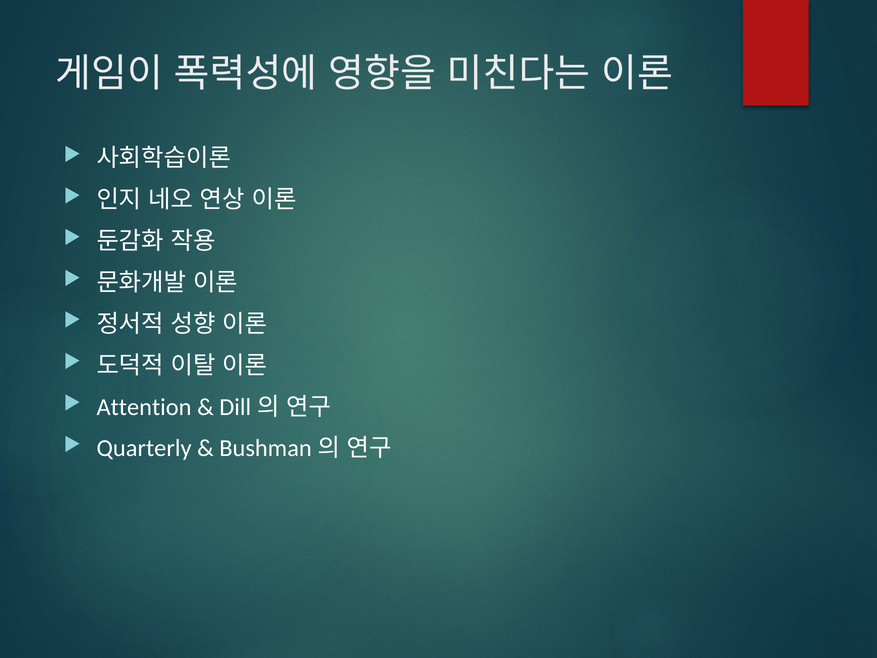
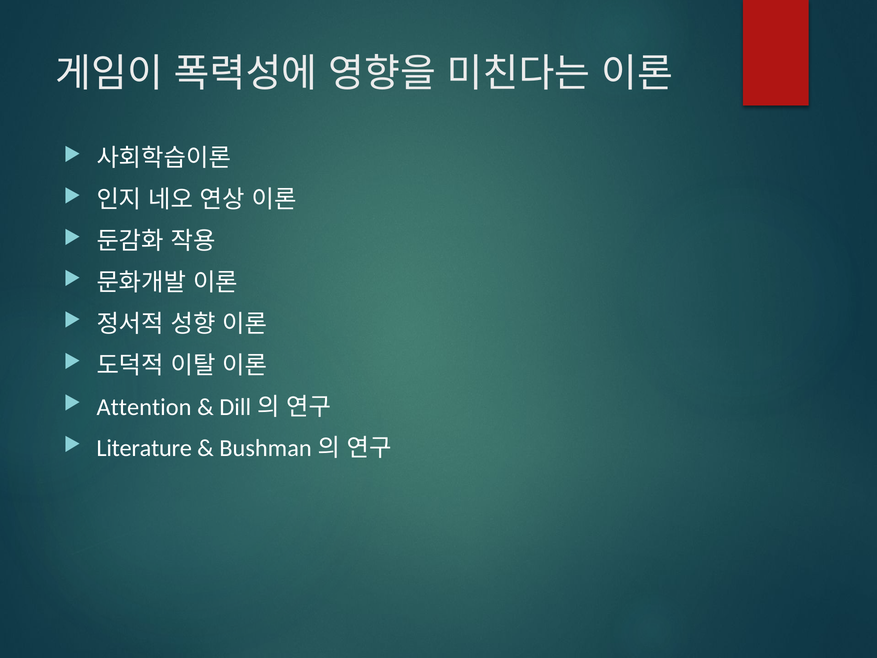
Quarterly: Quarterly -> Literature (144, 448)
